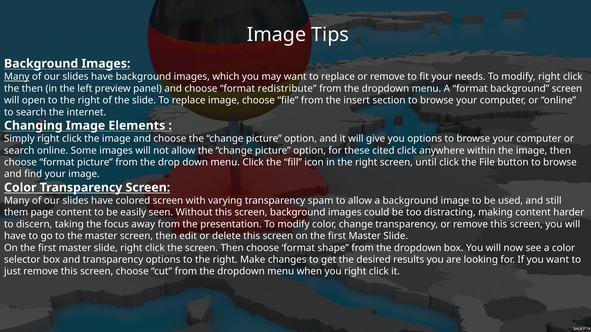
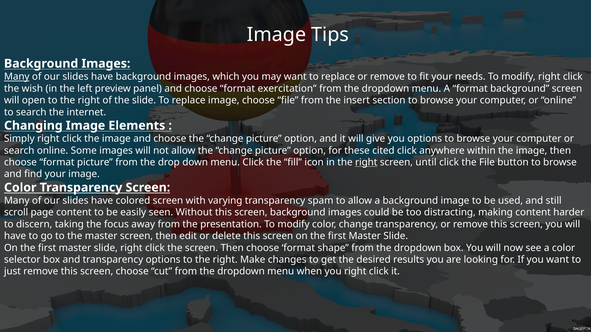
the then: then -> wish (32, 89)
redistribute: redistribute -> exercitation (287, 89)
right underline: none -> present (366, 162)
them: them -> scroll (16, 213)
